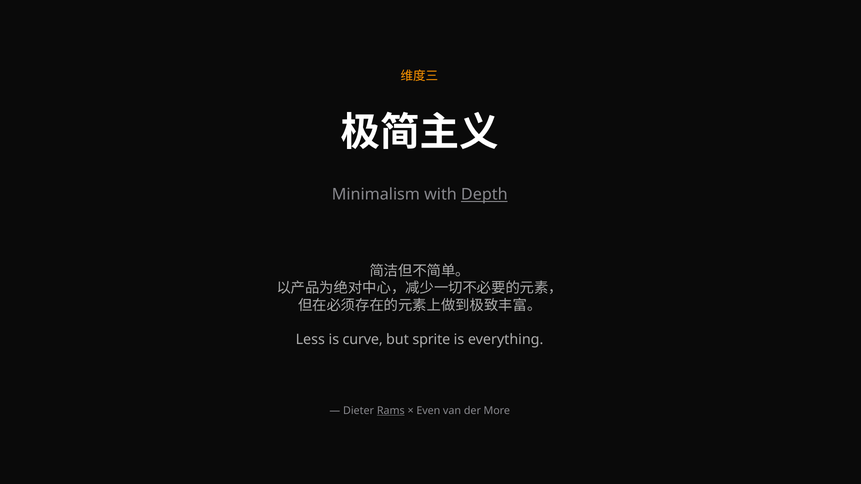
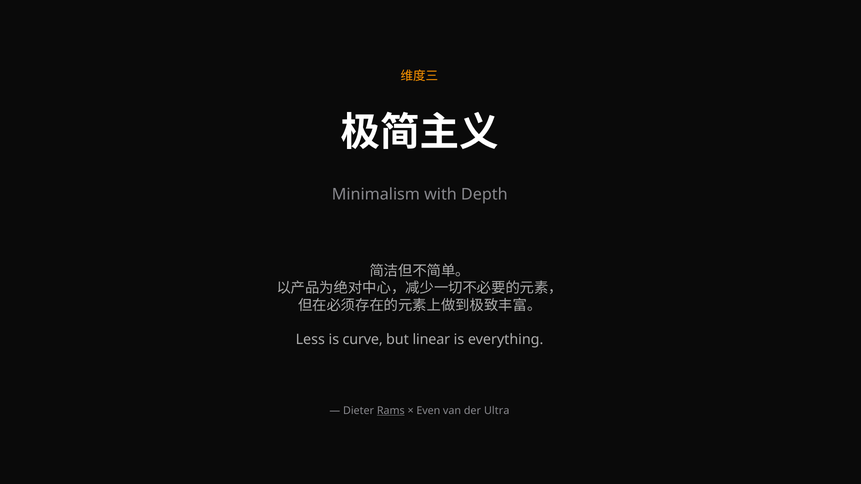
Depth underline: present -> none (484, 195)
sprite: sprite -> linear (431, 340)
More: More -> Ultra (497, 411)
